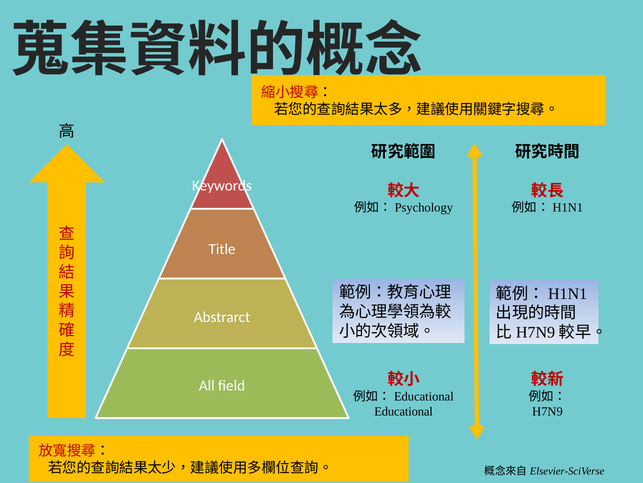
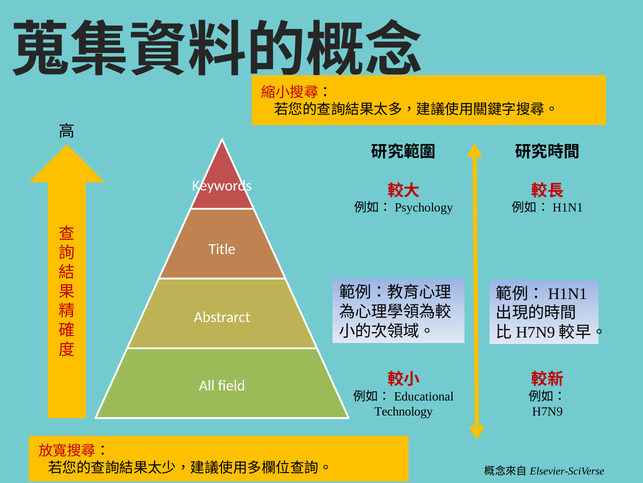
Educational: Educational -> Technology (404, 411)
